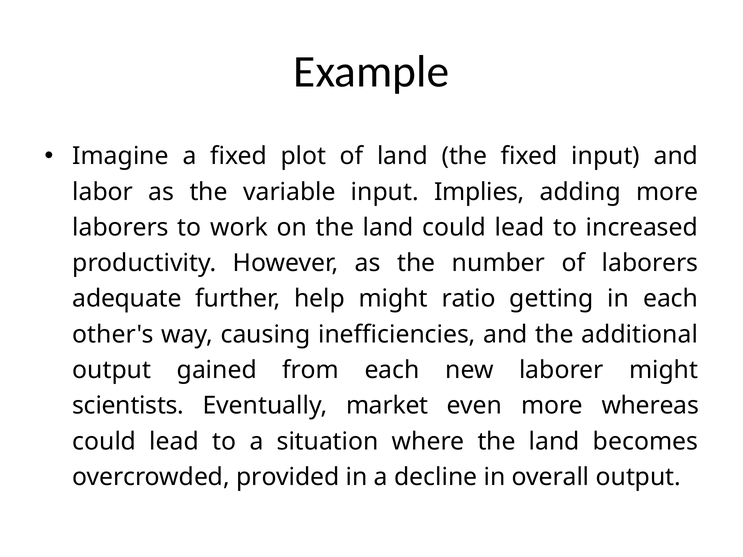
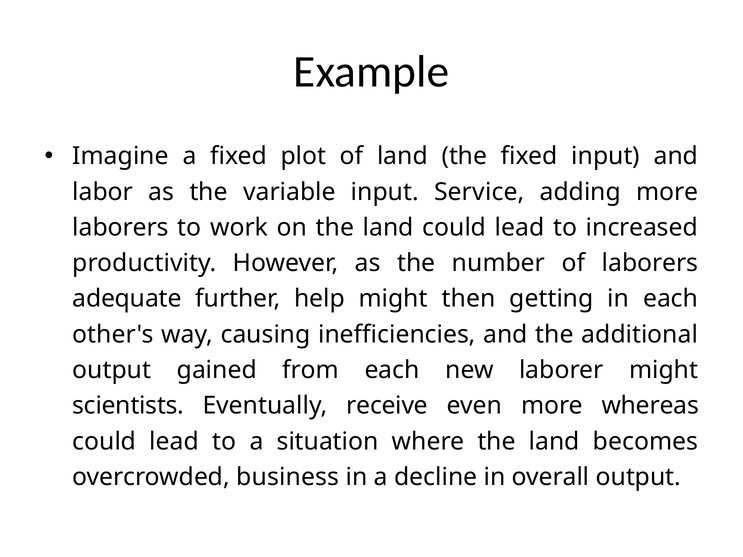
Implies: Implies -> Service (479, 192)
ratio: ratio -> then (468, 299)
market: market -> receive (387, 406)
provided: provided -> business (288, 477)
